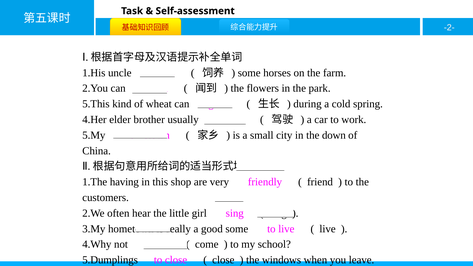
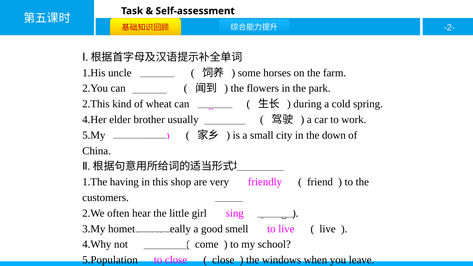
5.This: 5.This -> 2.This (96, 104)
good some: some -> smell (237, 229)
5.Dumplings: 5.Dumplings -> 5.Population (110, 260)
